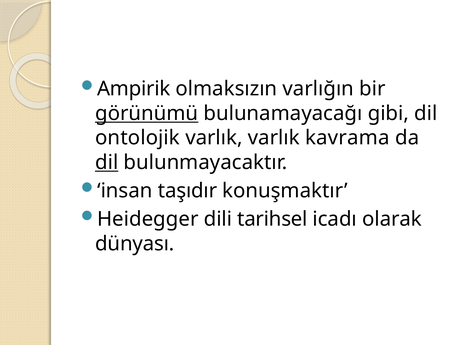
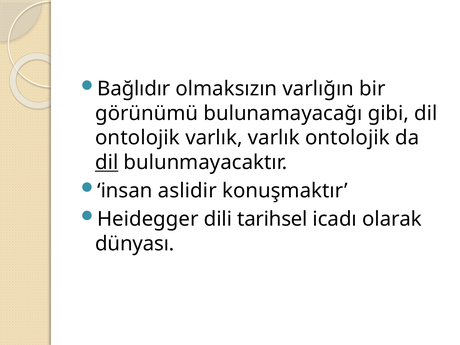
Ampirik: Ampirik -> Bağlıdır (134, 89)
görünümü underline: present -> none (147, 113)
varlık kavrama: kavrama -> ontolojik (347, 138)
taşıdır: taşıdır -> aslidir (187, 191)
